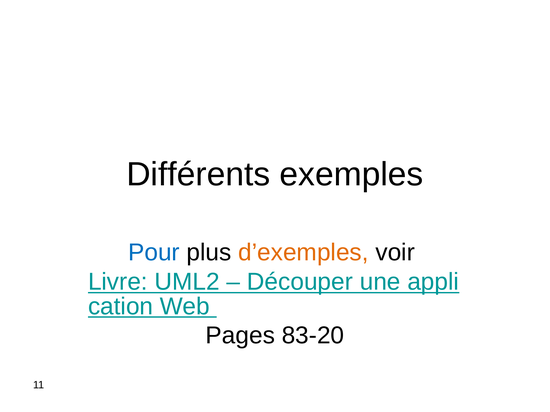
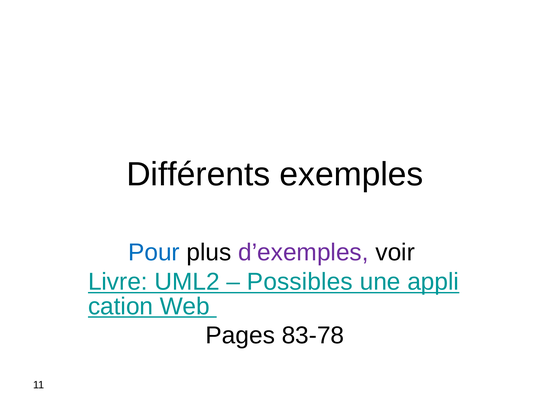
d’exemples colour: orange -> purple (303, 253)
Découper: Découper -> Possibles (300, 282)
83-20: 83-20 -> 83-78 (313, 336)
